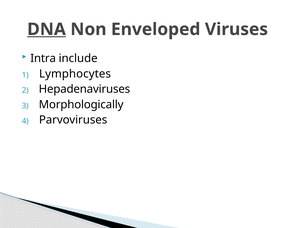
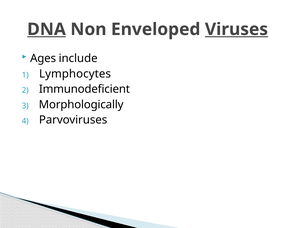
Viruses underline: none -> present (236, 29)
Intra: Intra -> Ages (43, 58)
Hepadenaviruses: Hepadenaviruses -> Immunodeficient (84, 89)
